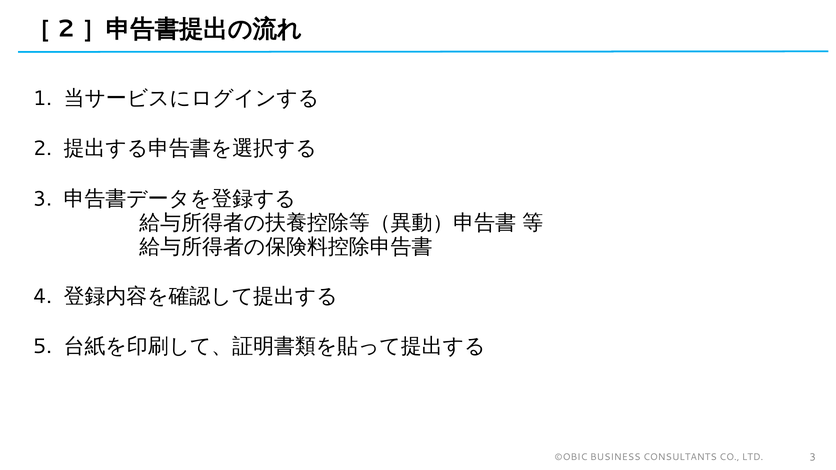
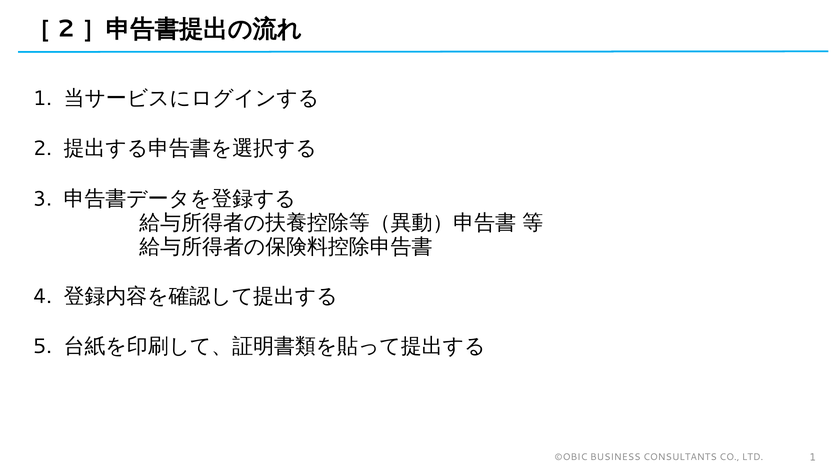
LTD 3: 3 -> 1 (813, 457)
